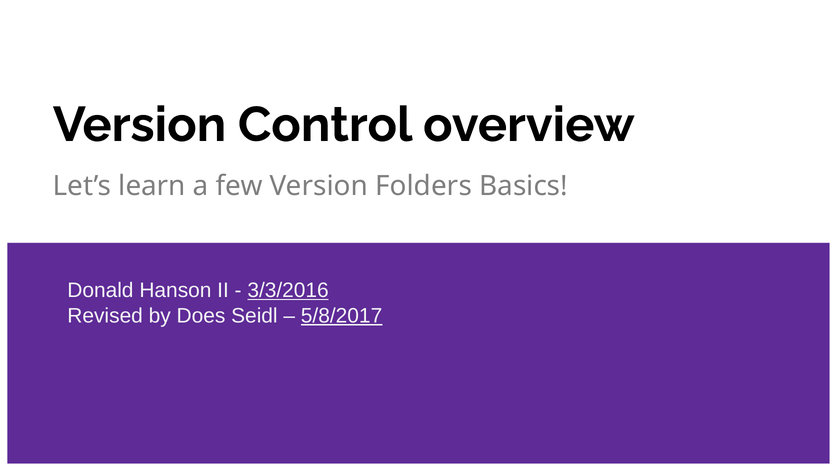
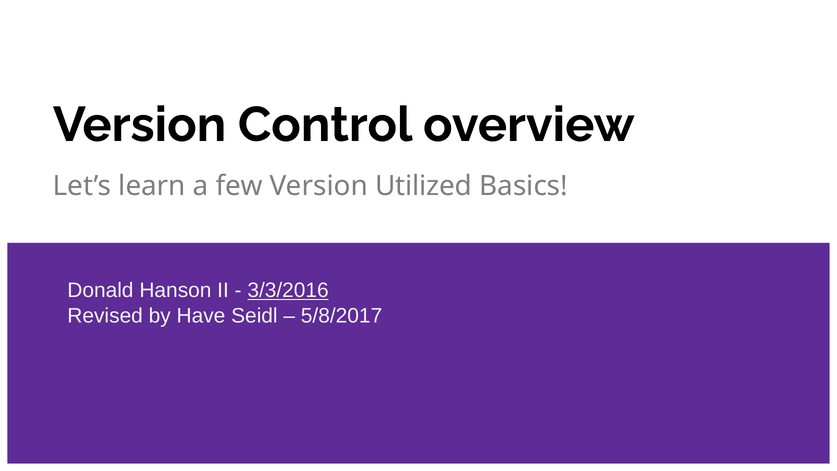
Folders: Folders -> Utilized (424, 186)
Does: Does -> Have (201, 316)
5/8/2017 underline: present -> none (342, 316)
